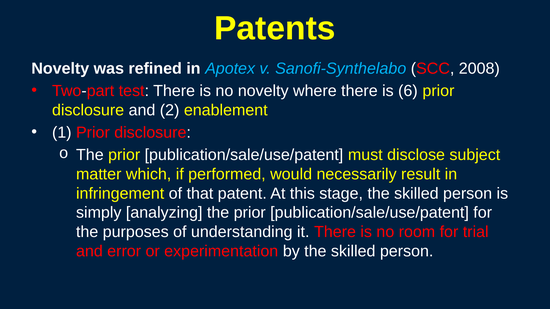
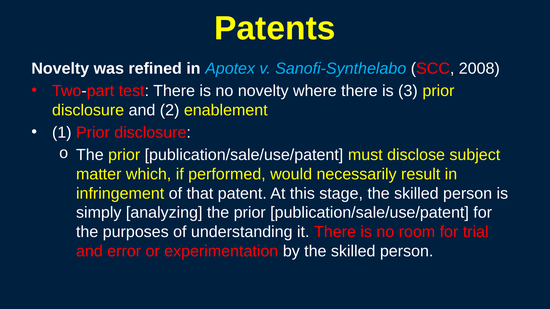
6: 6 -> 3 (408, 91)
